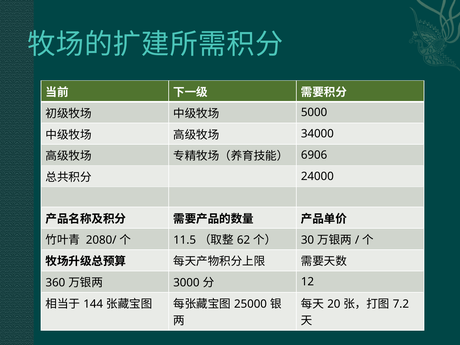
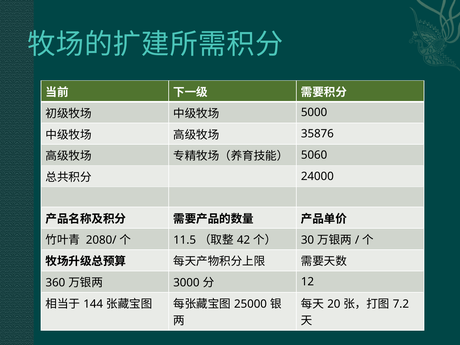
34000: 34000 -> 35876 (317, 134)
6906: 6906 -> 5060 (314, 155)
62: 62 -> 42 (244, 240)
